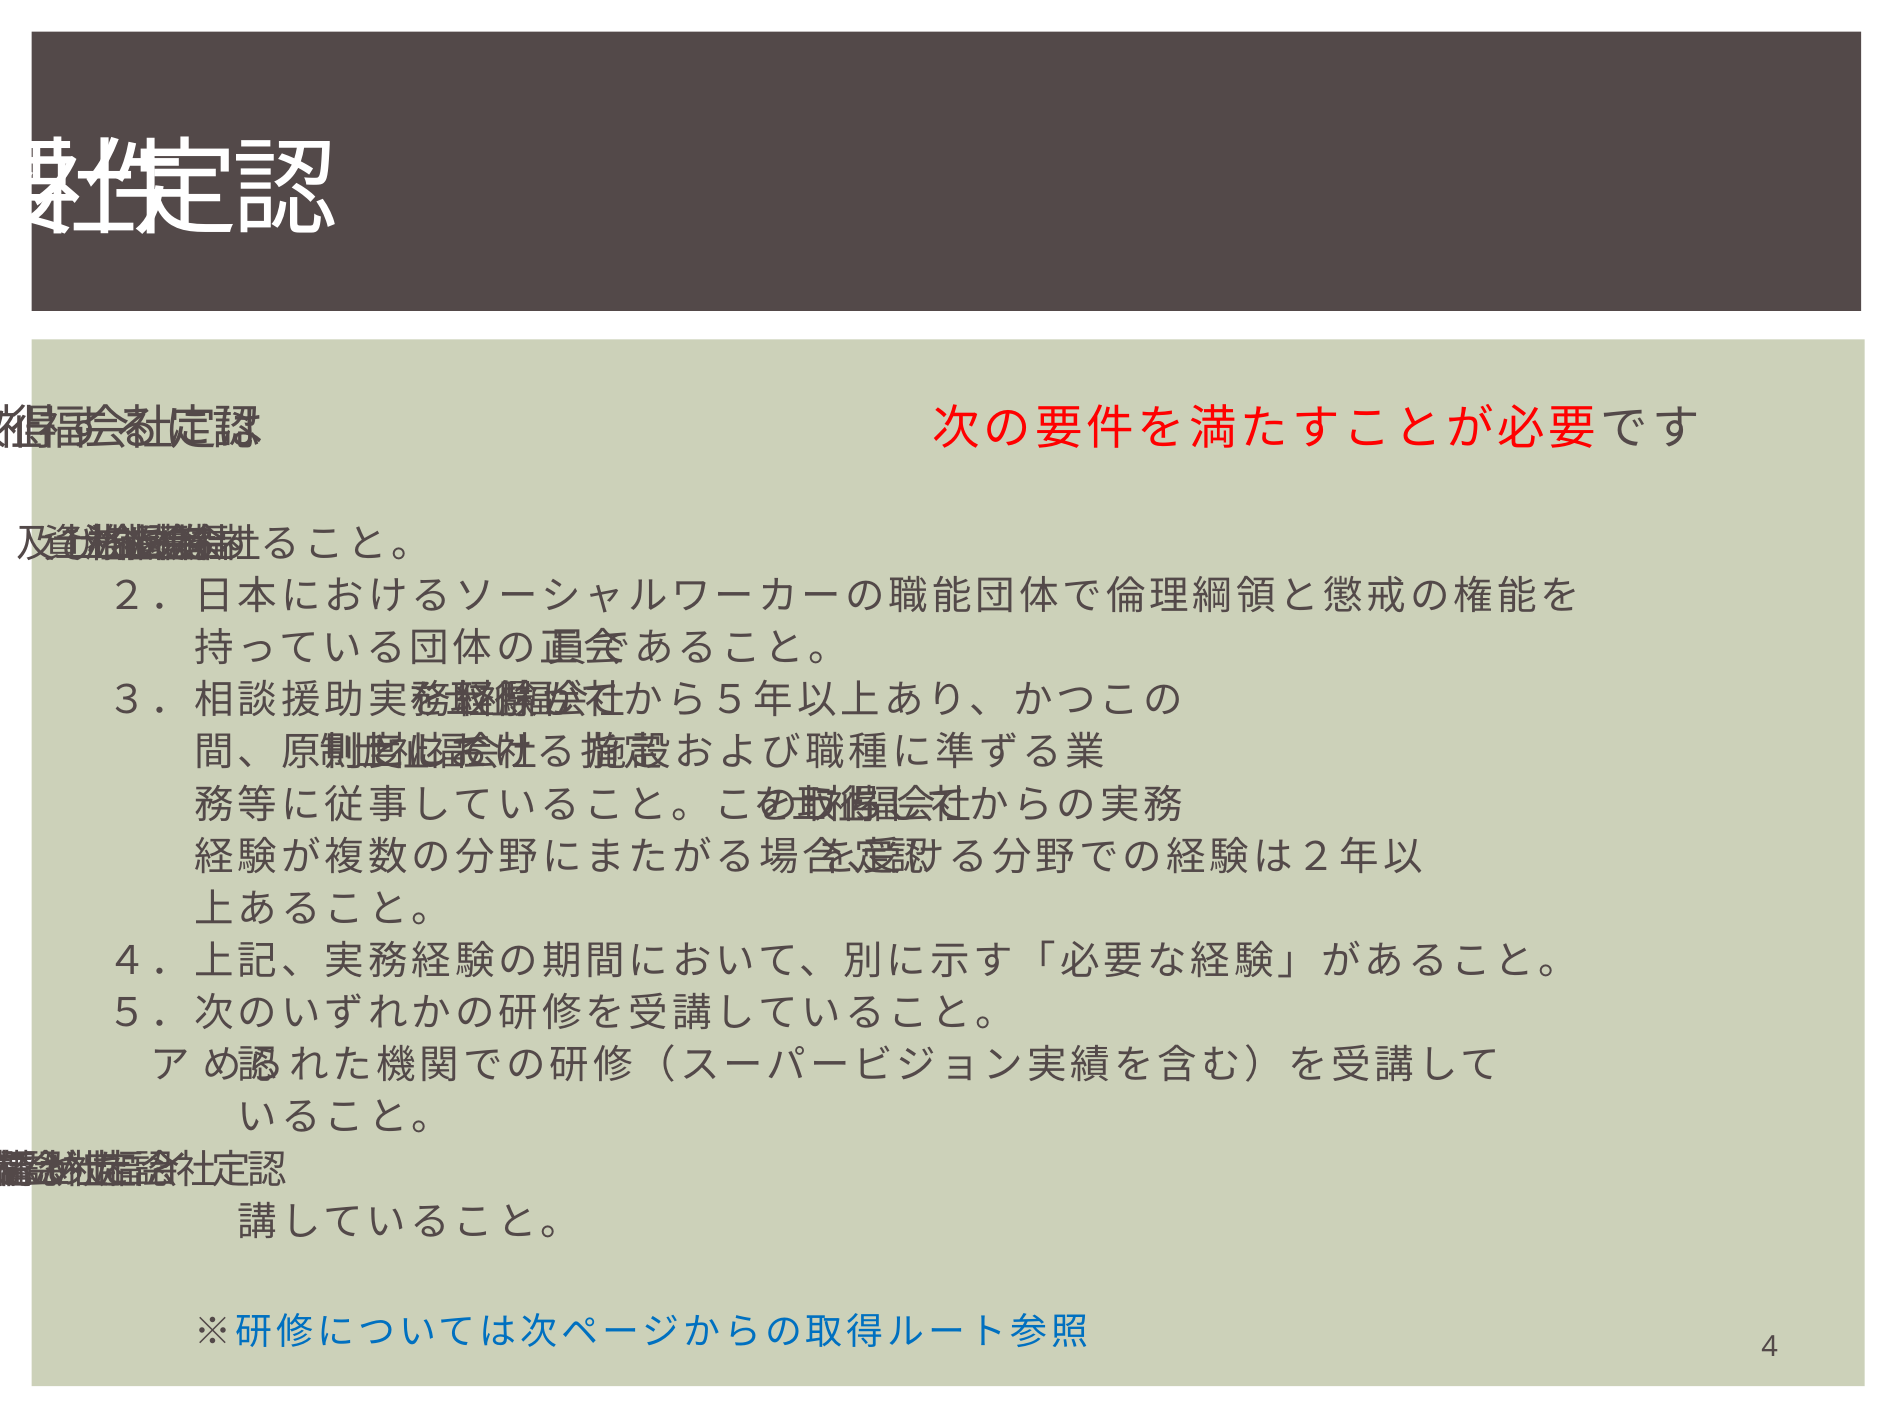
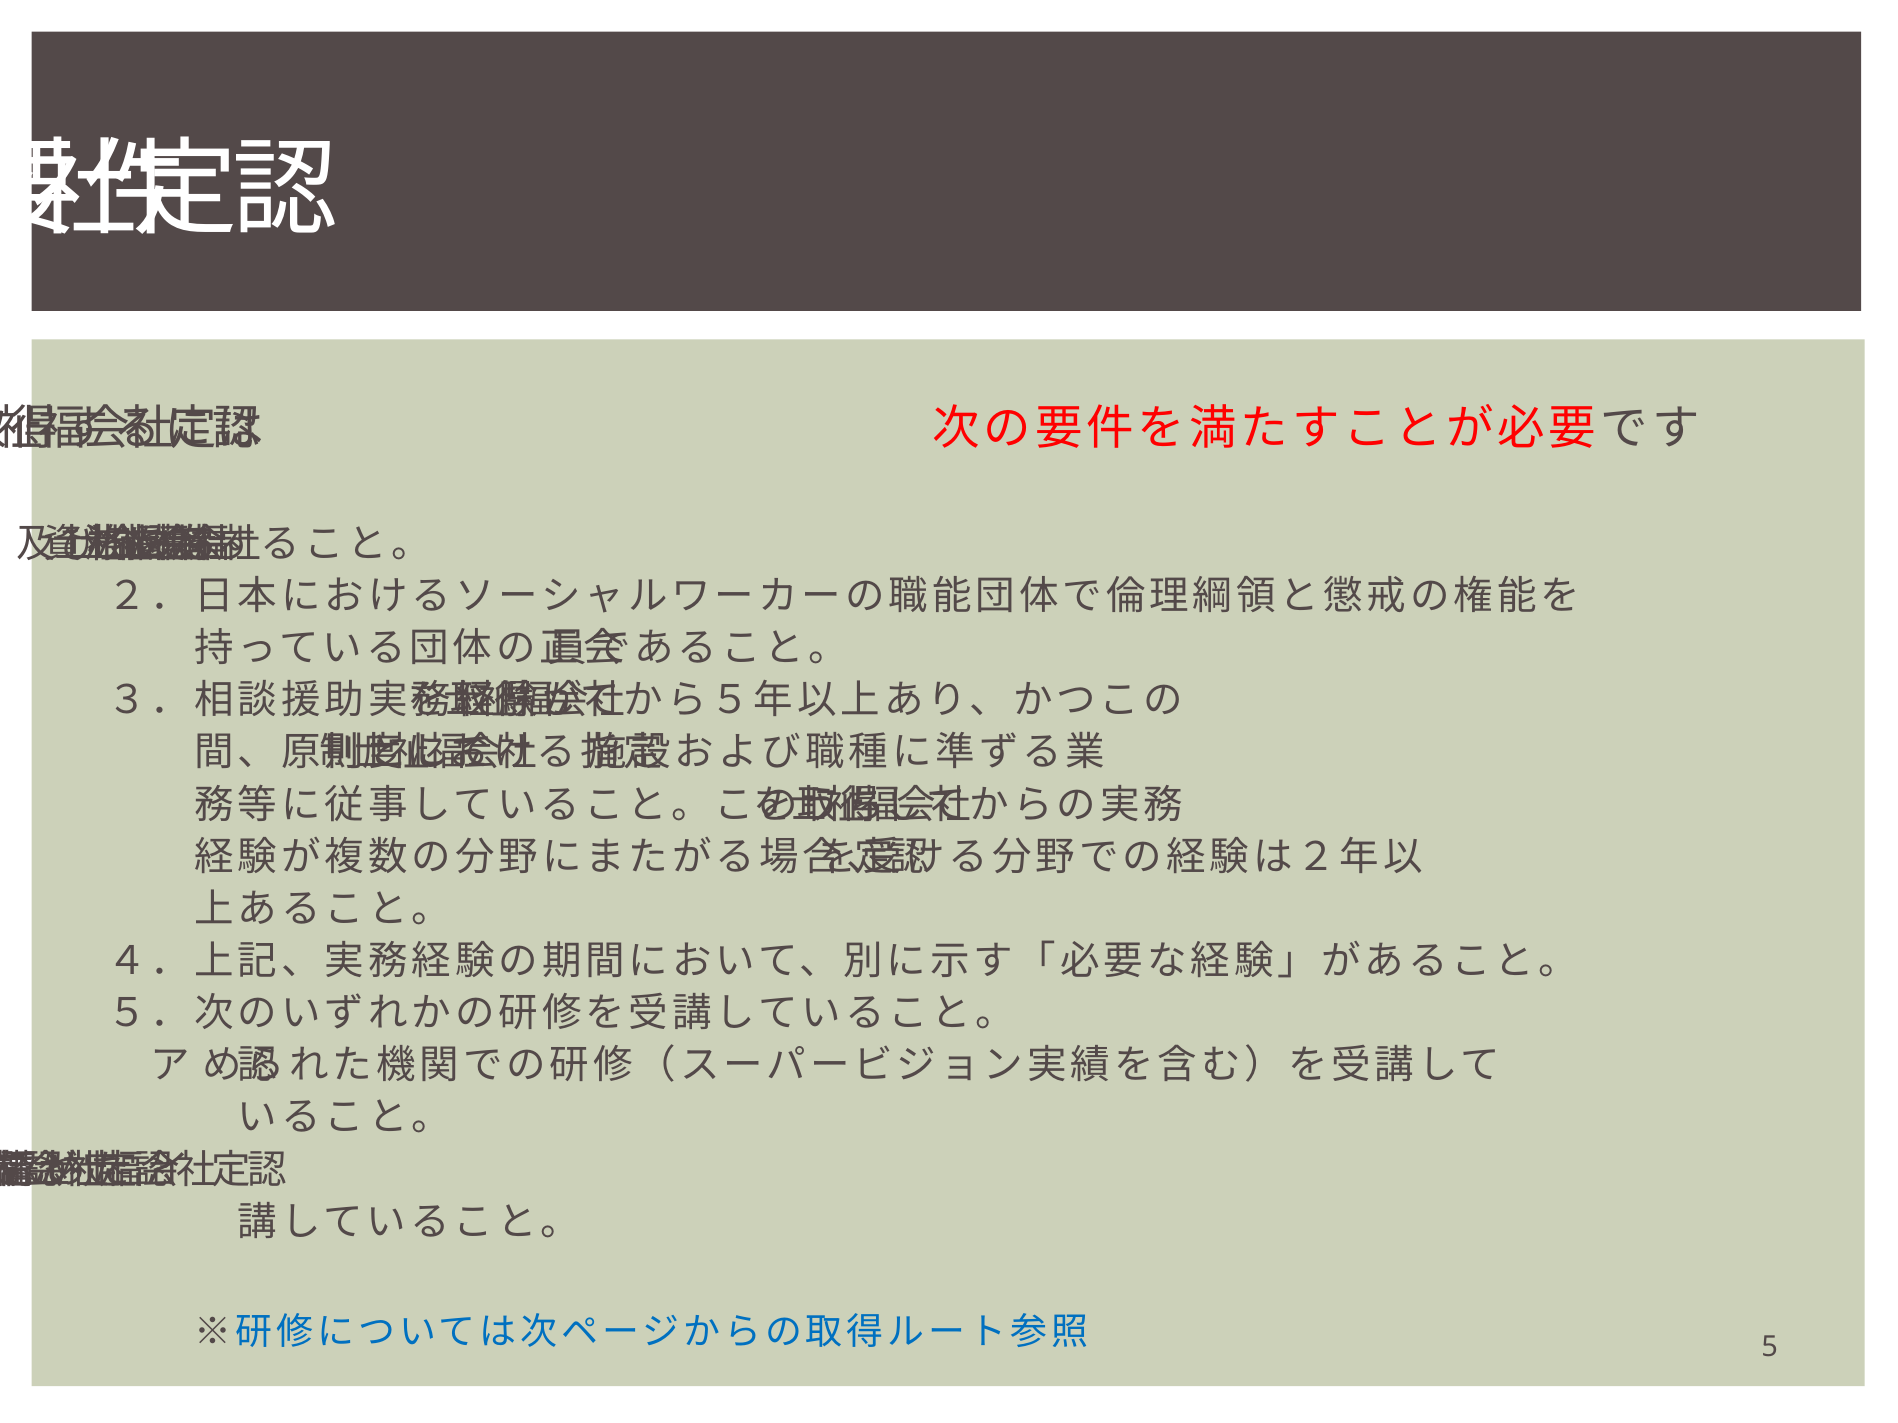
4: 4 -> 5 (1770, 1347)
